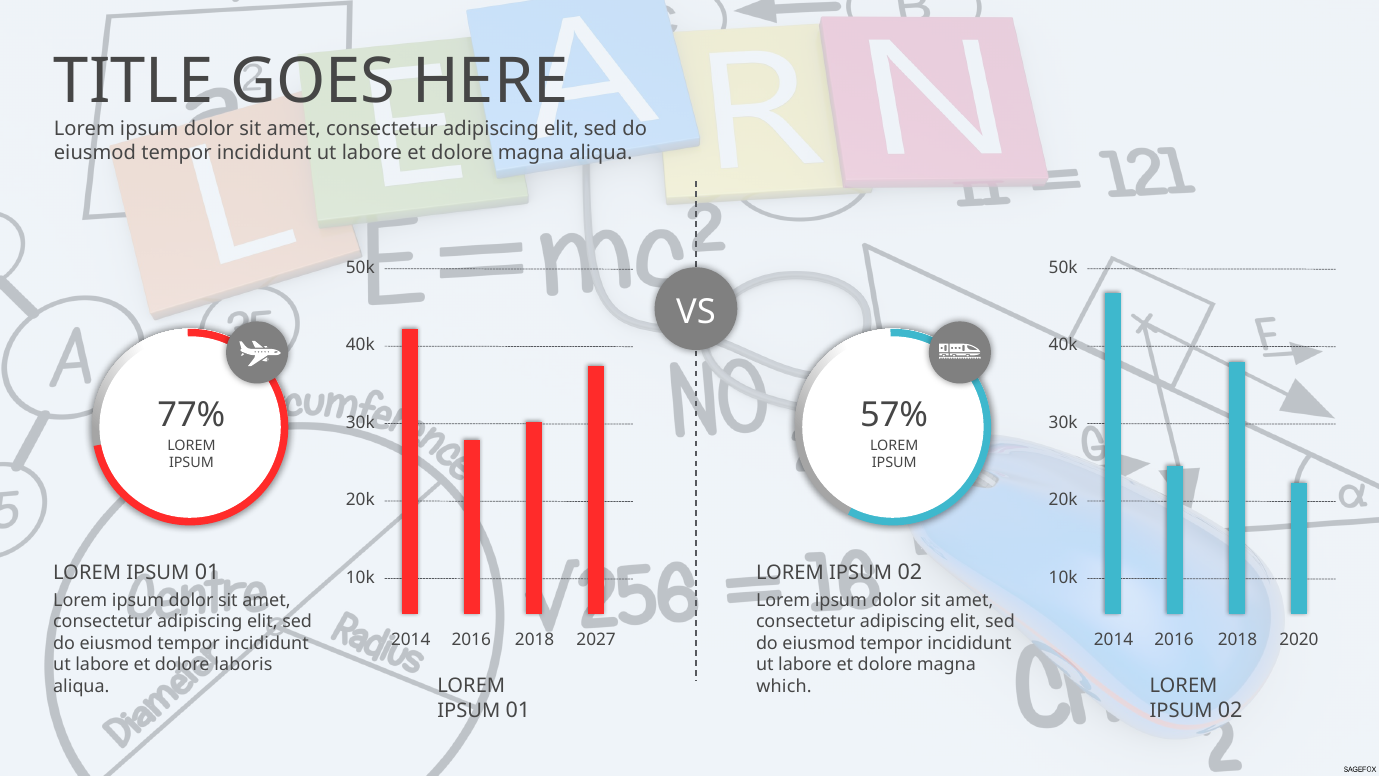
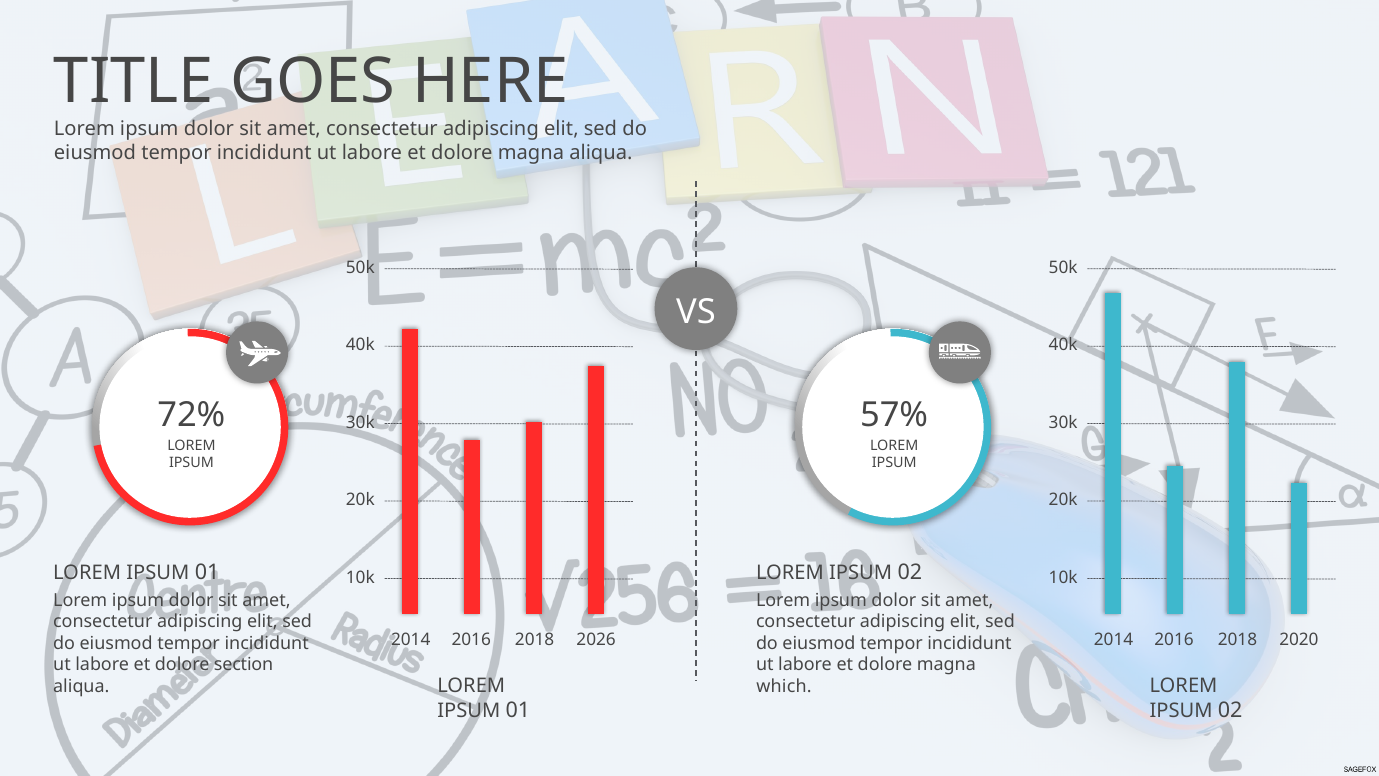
77%: 77% -> 72% (191, 415)
2027: 2027 -> 2026 (596, 639)
laboris: laboris -> section (244, 665)
